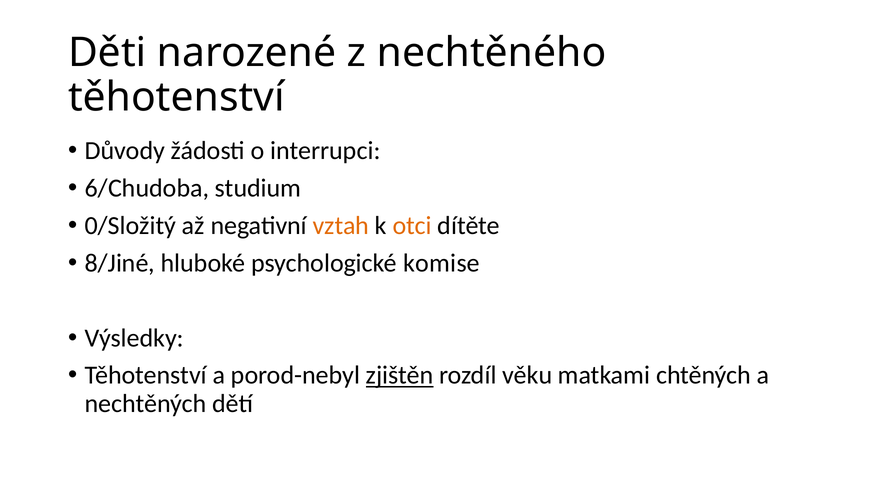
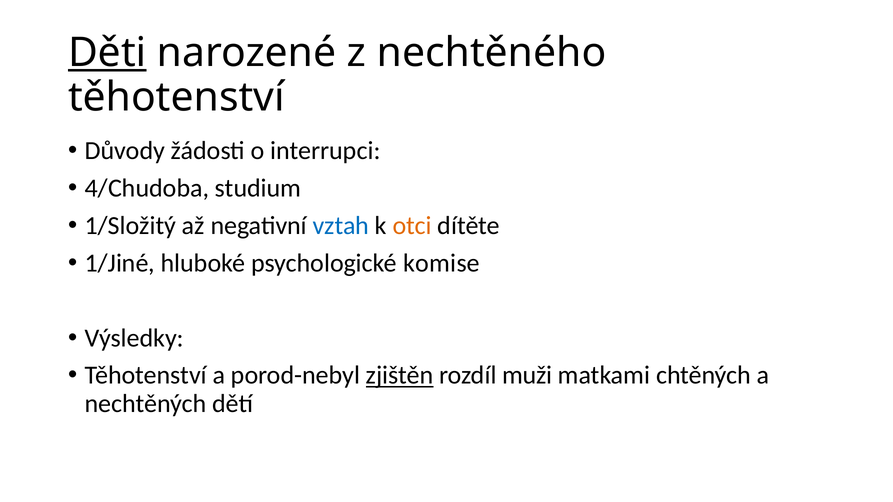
Děti underline: none -> present (107, 53)
6/Chudoba: 6/Chudoba -> 4/Chudoba (147, 188)
0/Složitý: 0/Složitý -> 1/Složitý (130, 226)
vztah colour: orange -> blue (341, 226)
8/Jiné: 8/Jiné -> 1/Jiné (120, 263)
věku: věku -> muži (527, 376)
